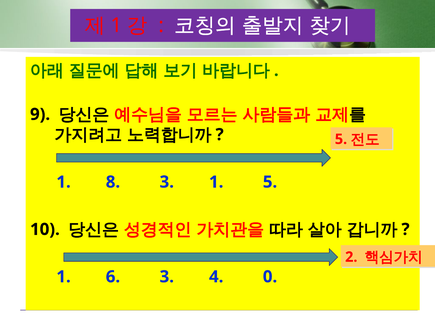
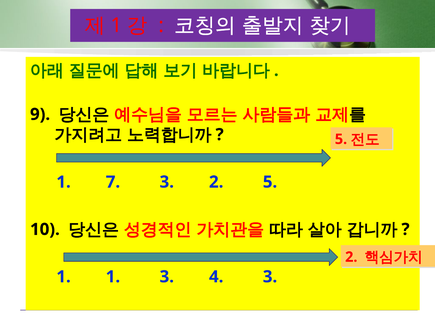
8: 8 -> 7 (113, 182)
3 1: 1 -> 2 (216, 182)
1 6: 6 -> 1 (113, 277)
4 0: 0 -> 3 (270, 277)
